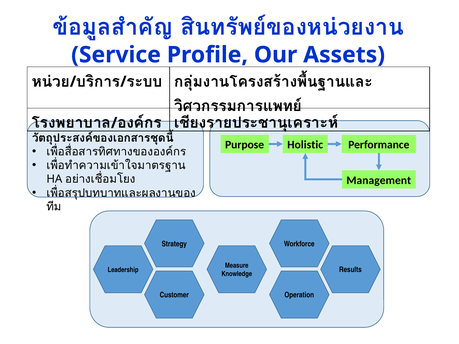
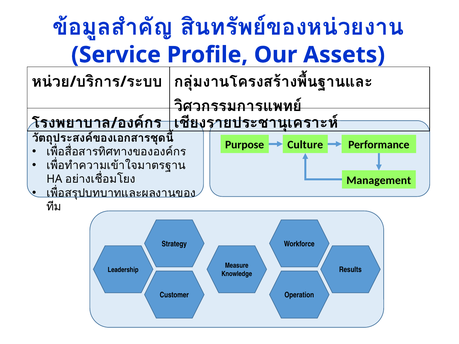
Holistic: Holistic -> Culture (305, 145)
